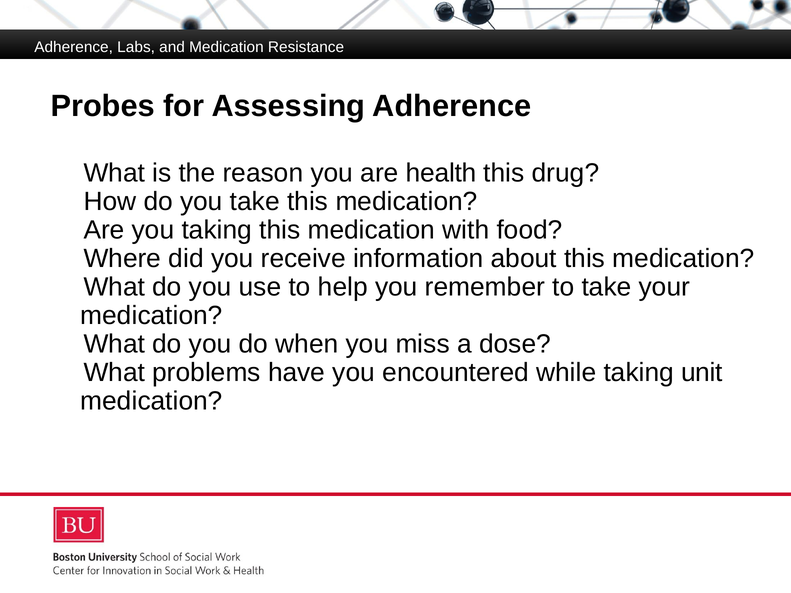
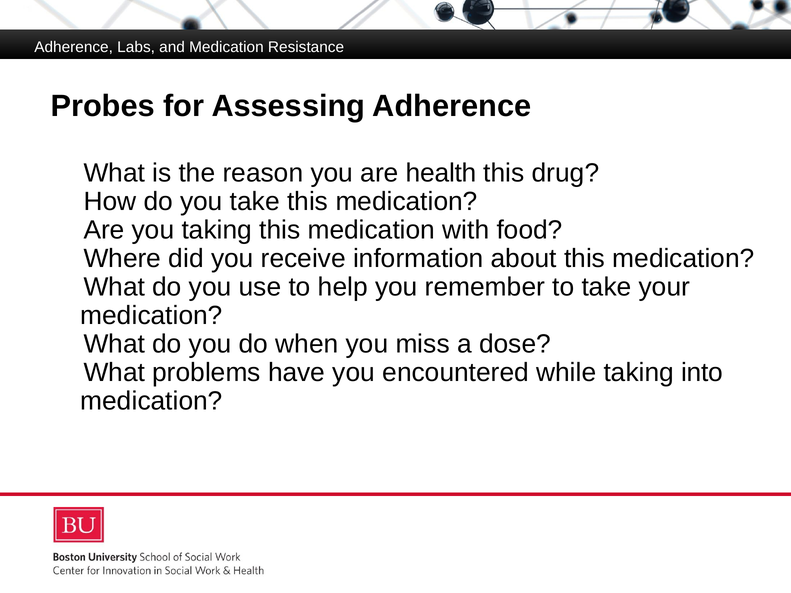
unit: unit -> into (702, 373)
